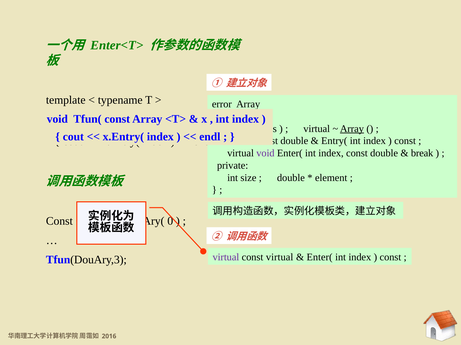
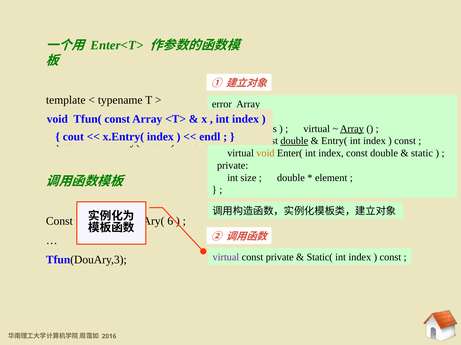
double underline: none -> present (294, 141)
void colour: purple -> orange (265, 154)
break: break -> static (422, 154)
0: 0 -> 6 (170, 222)
const virtual: virtual -> private (280, 258)
Enter(: Enter( -> Static( (320, 258)
